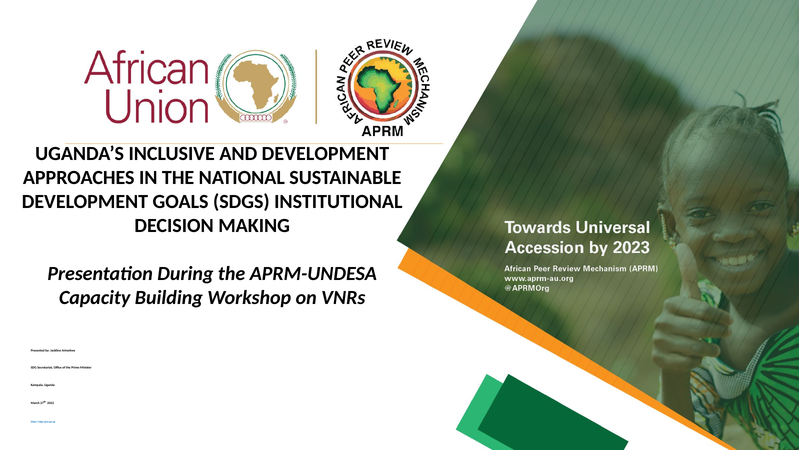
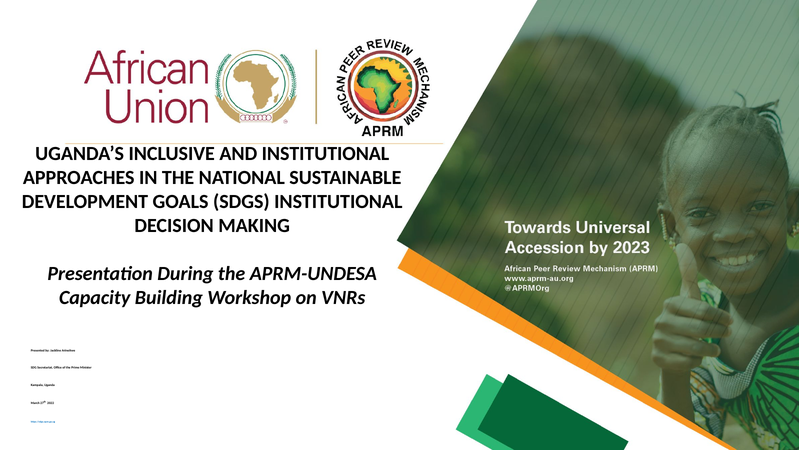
AND DEVELOPMENT: DEVELOPMENT -> INSTITUTIONAL (326, 153)
